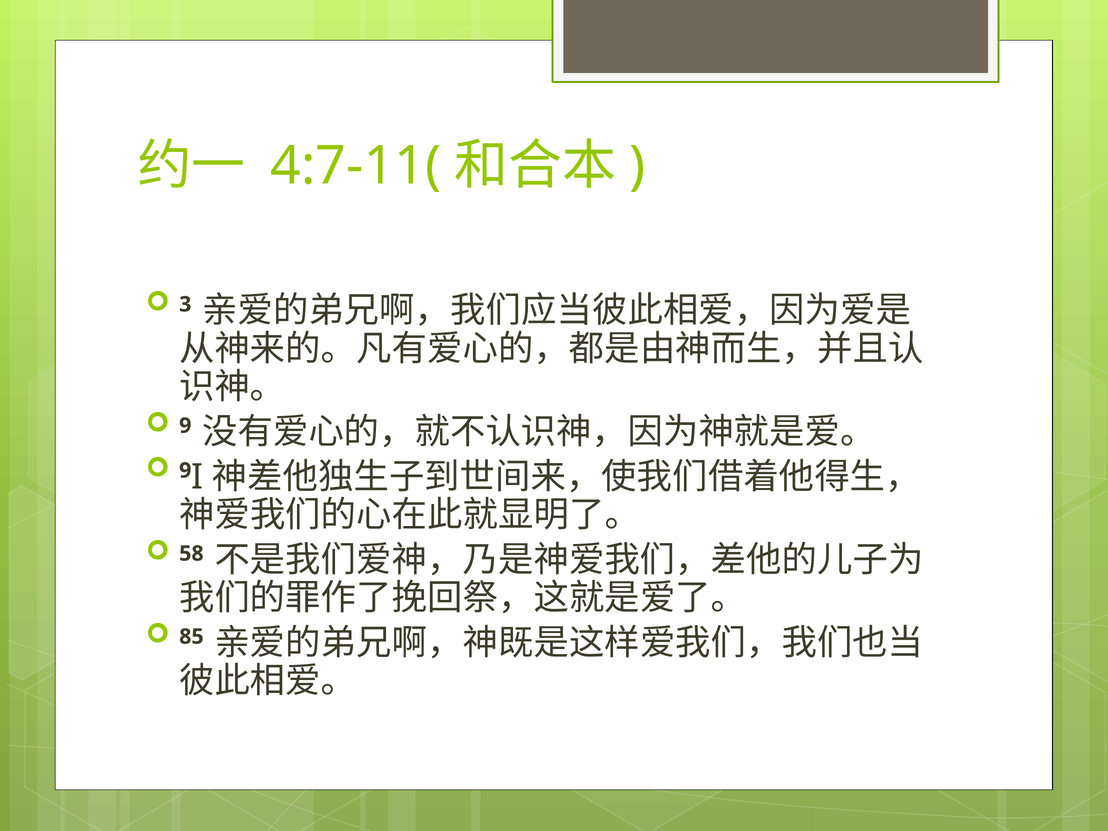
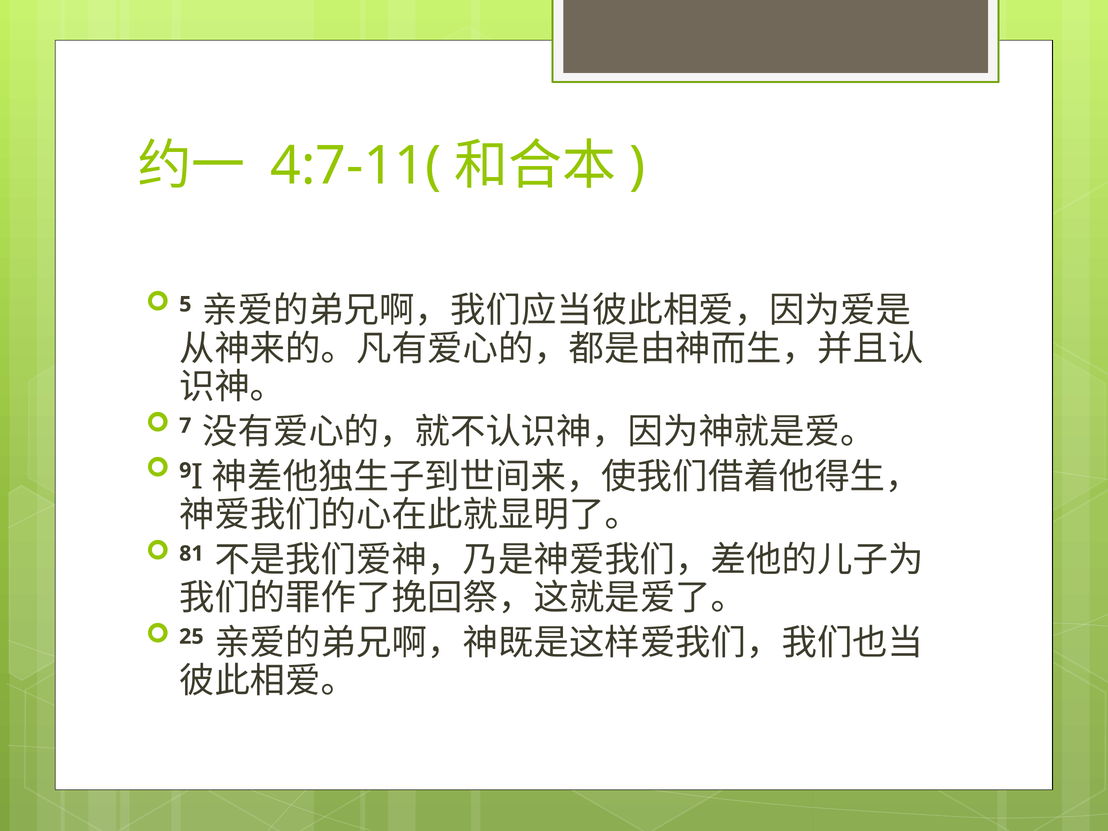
3: 3 -> 5 (185, 304)
9: 9 -> 7 (185, 426)
58: 58 -> 81 (191, 554)
85: 85 -> 25 (191, 637)
